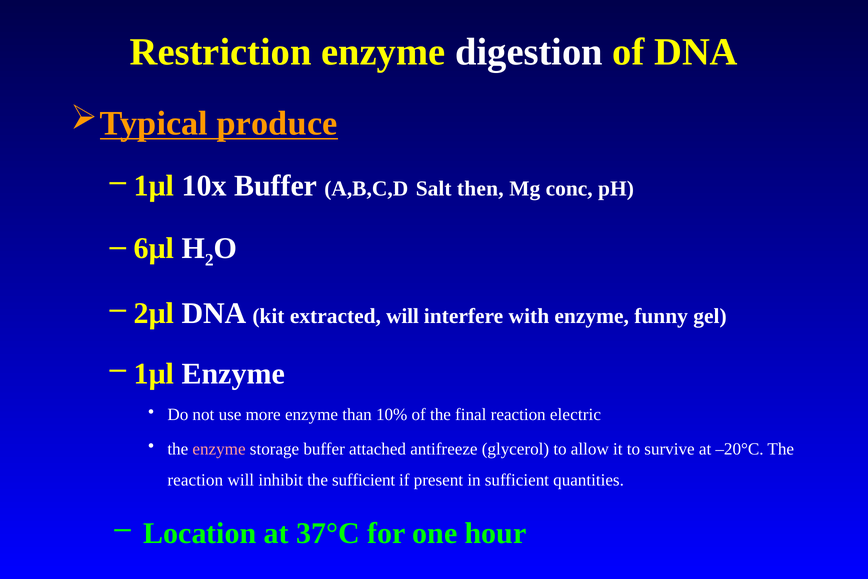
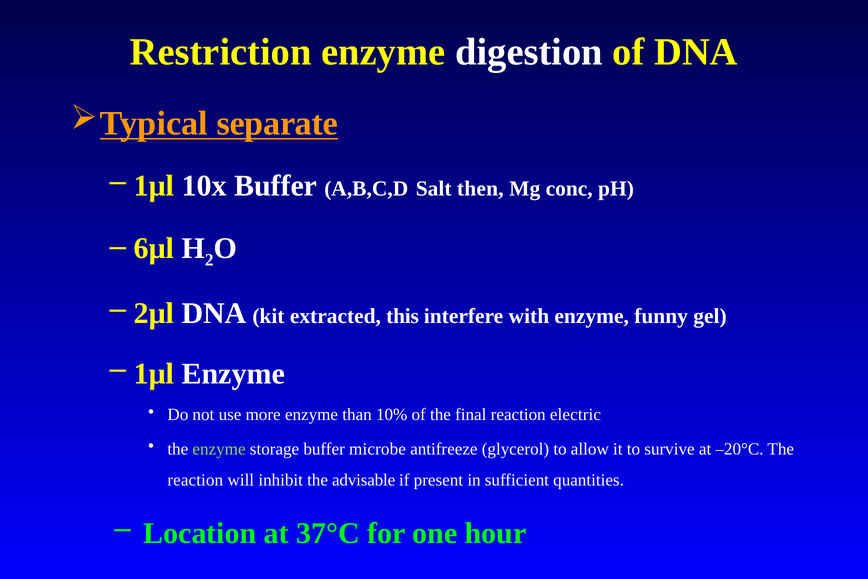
produce: produce -> separate (277, 124)
extracted will: will -> this (403, 316)
enzyme colour: pink -> light green (219, 449)
attached: attached -> microbe (378, 449)
the sufficient: sufficient -> advisable (364, 480)
